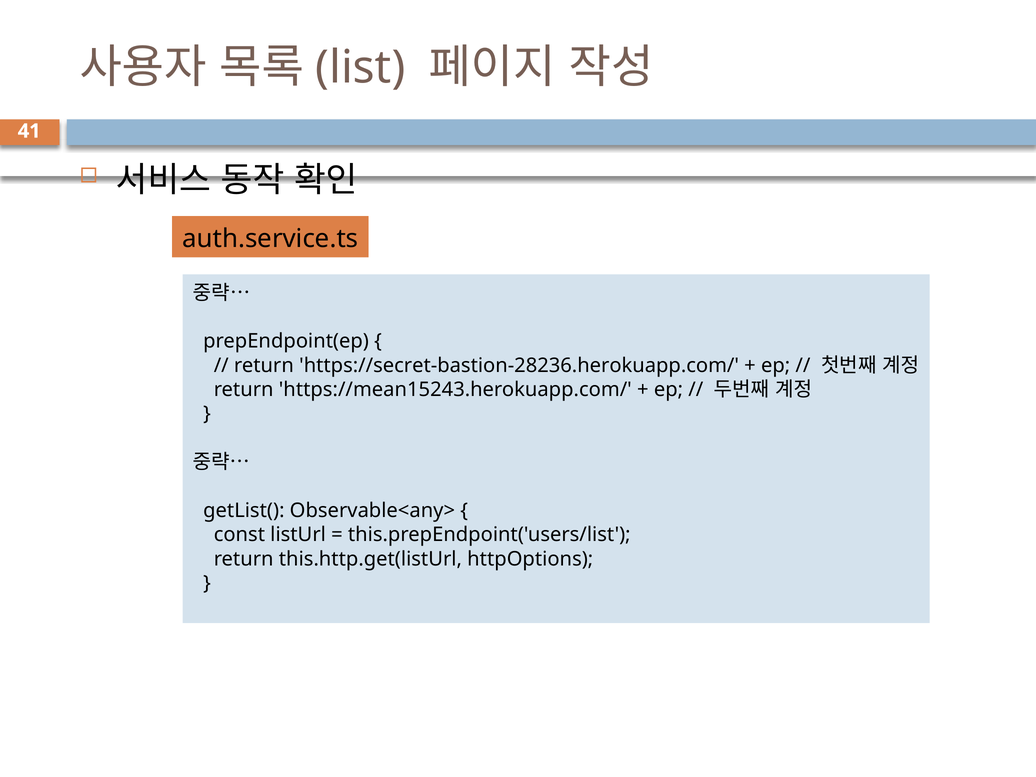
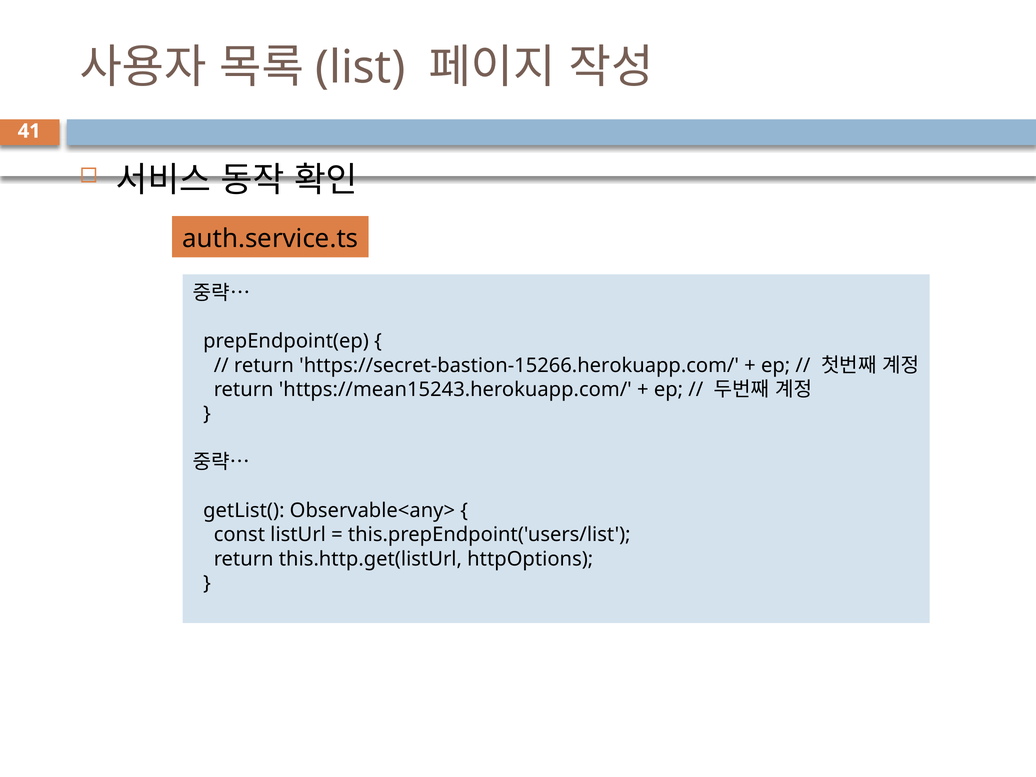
https://secret-bastion-28236.herokuapp.com/: https://secret-bastion-28236.herokuapp.com/ -> https://secret-bastion-15266.herokuapp.com/ (519, 365)
